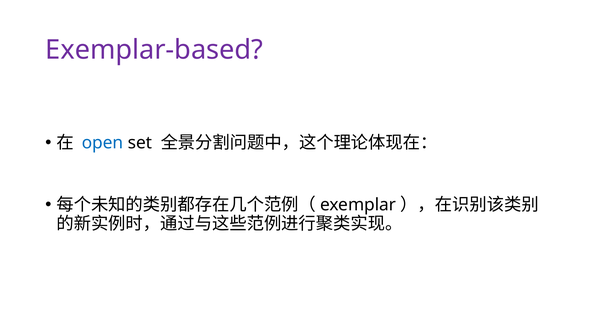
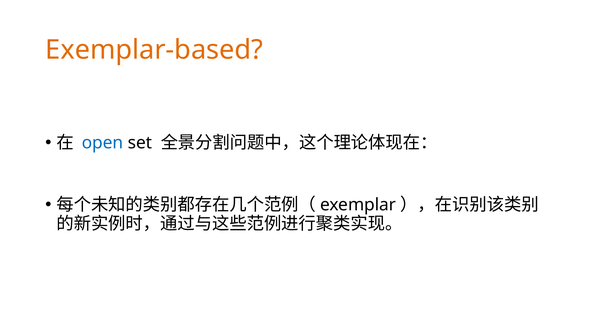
Exemplar-based colour: purple -> orange (154, 50)
